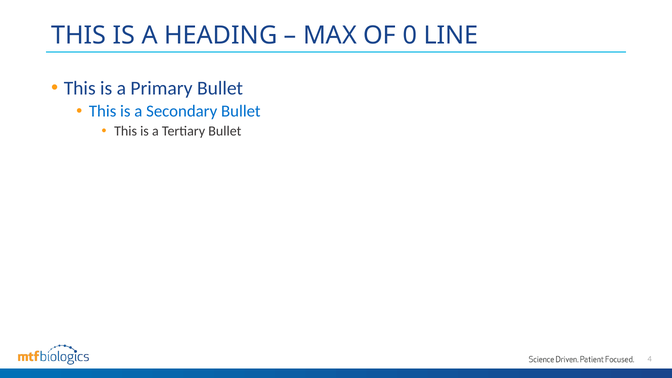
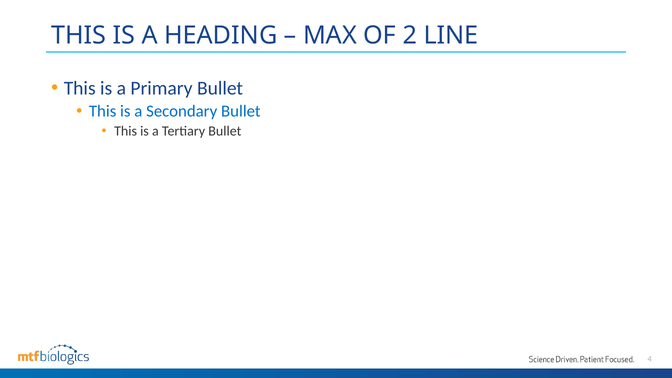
0: 0 -> 2 (410, 35)
